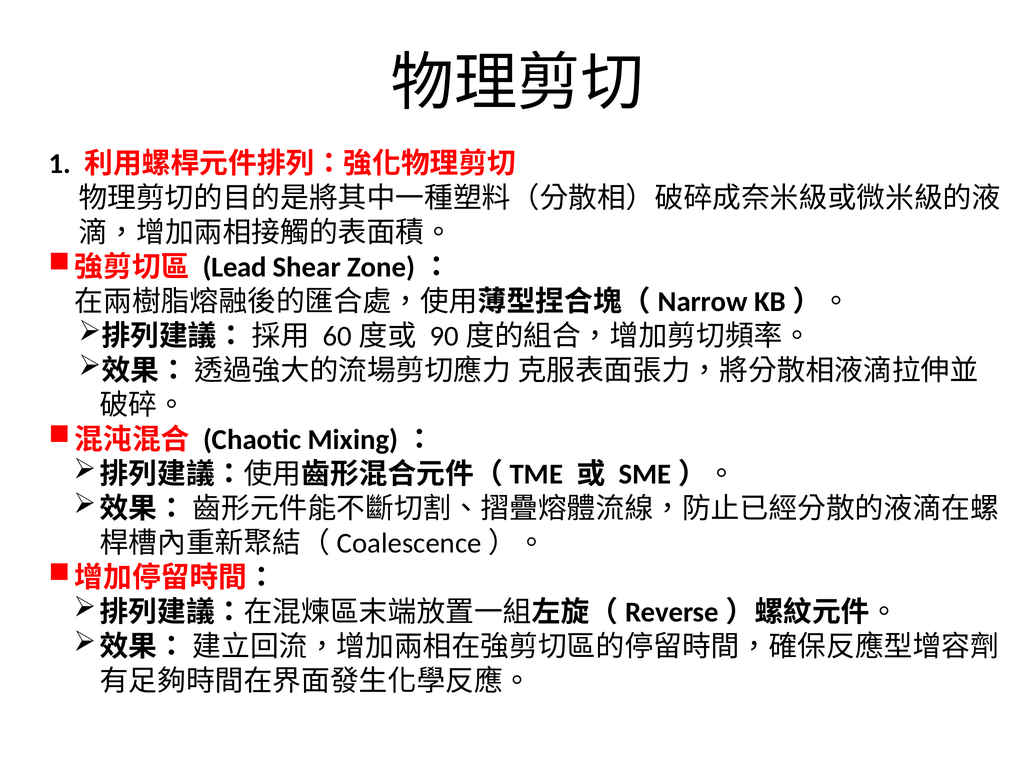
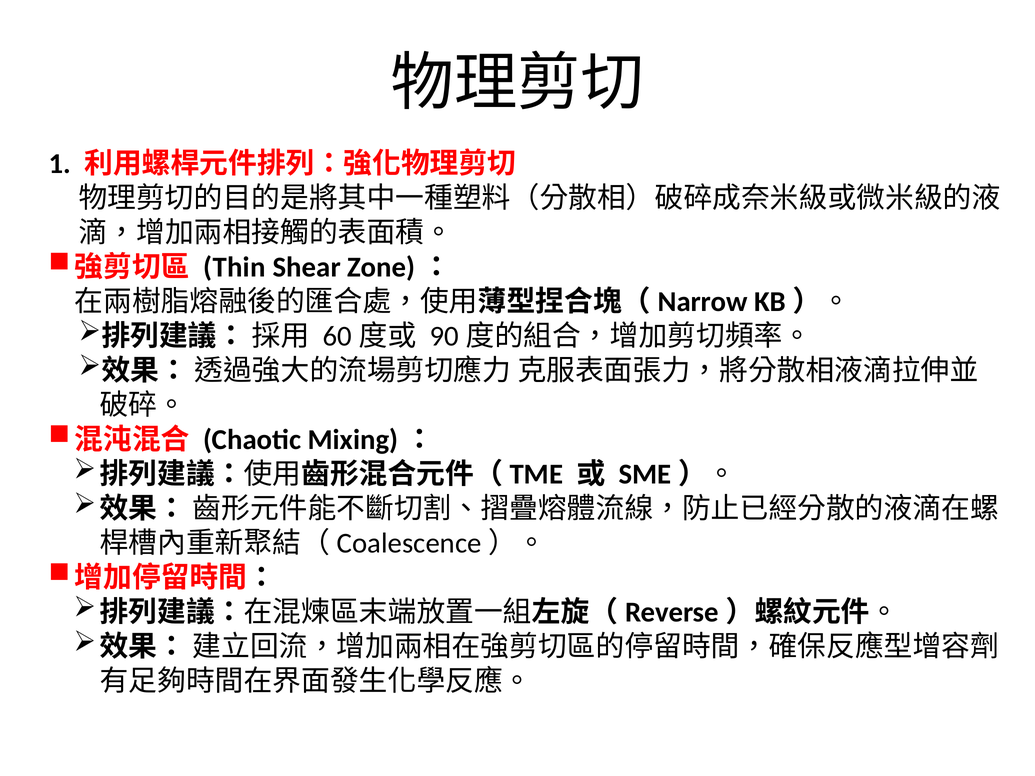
Lead: Lead -> Thin (234, 267)
